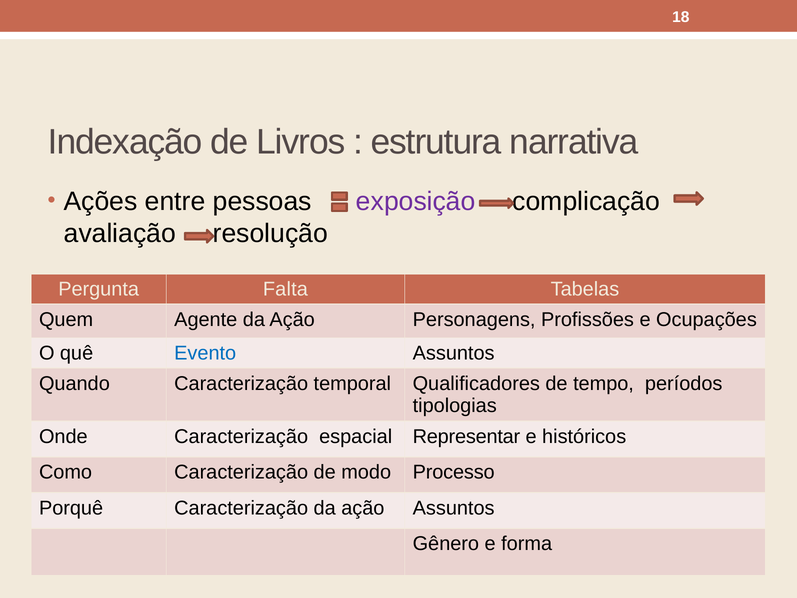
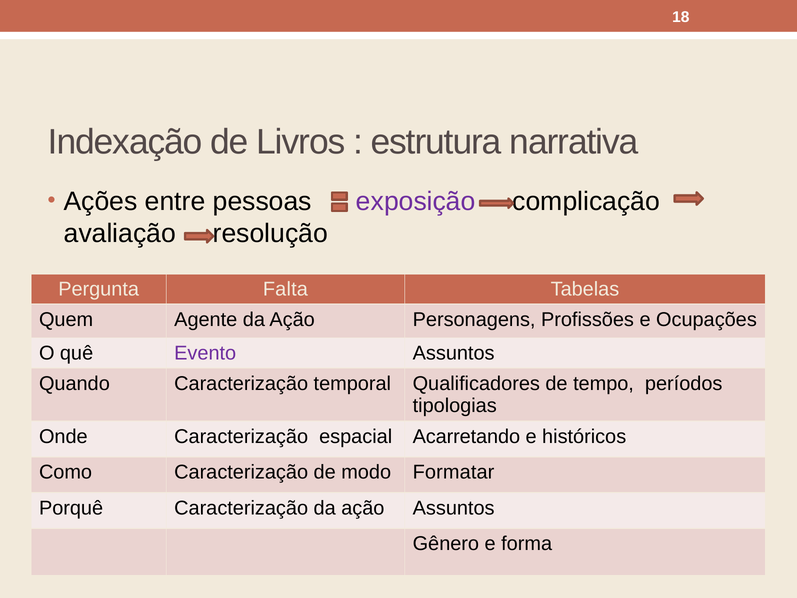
Evento colour: blue -> purple (205, 353)
Representar: Representar -> Acarretando (466, 436)
Processo: Processo -> Formatar (454, 472)
